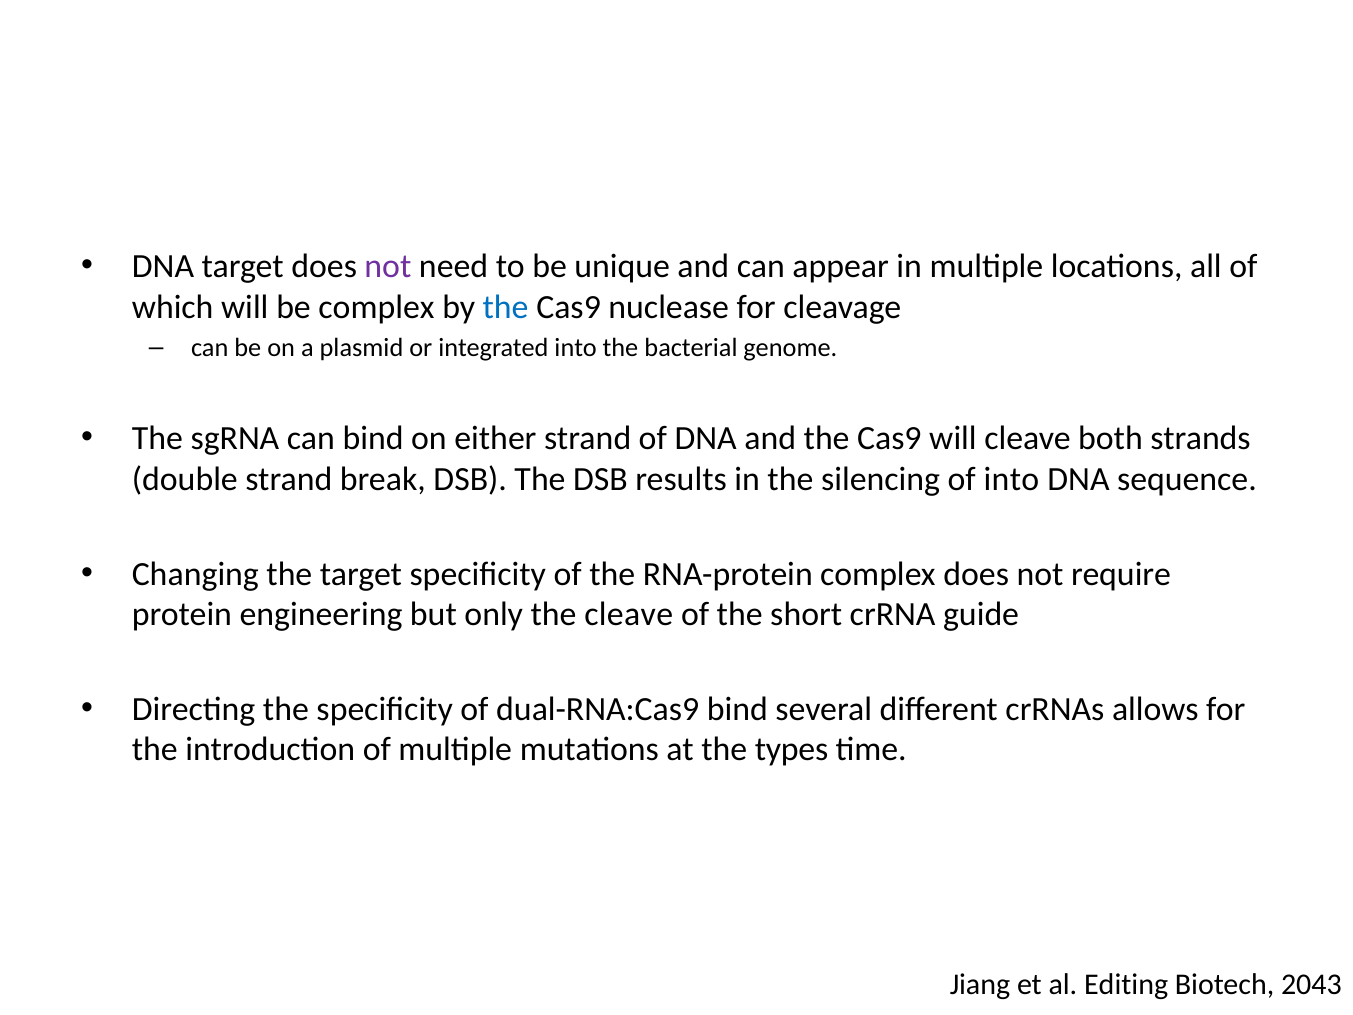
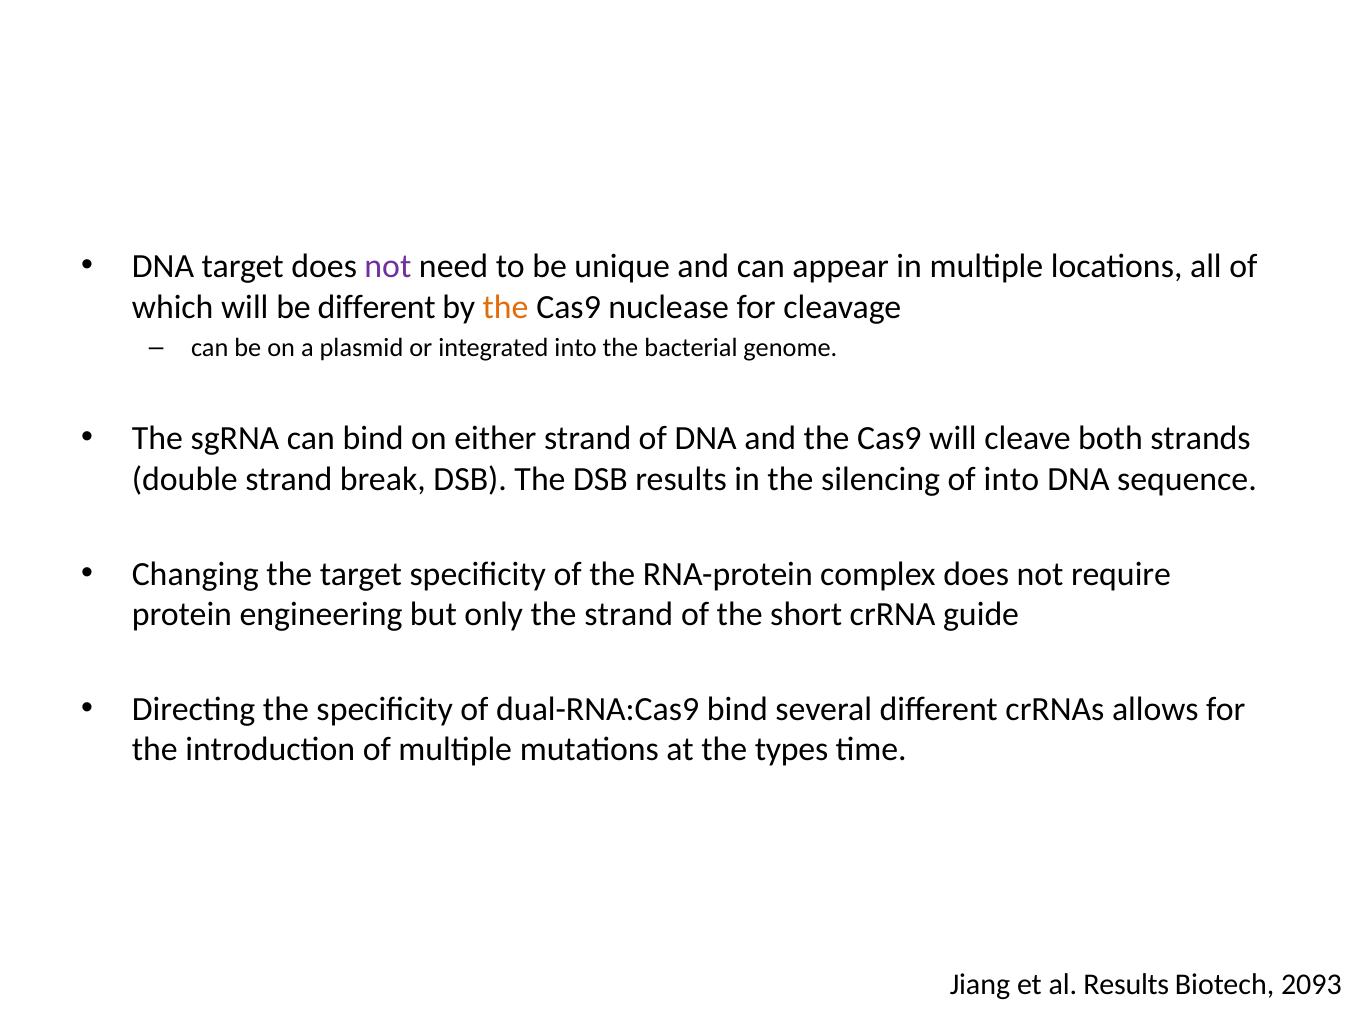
be complex: complex -> different (377, 307)
the colour: blue -> orange (506, 307)
the cleave: cleave -> strand (629, 614)
al Editing: Editing -> Results (1126, 985)
2043: 2043 -> 2093 (1311, 985)
